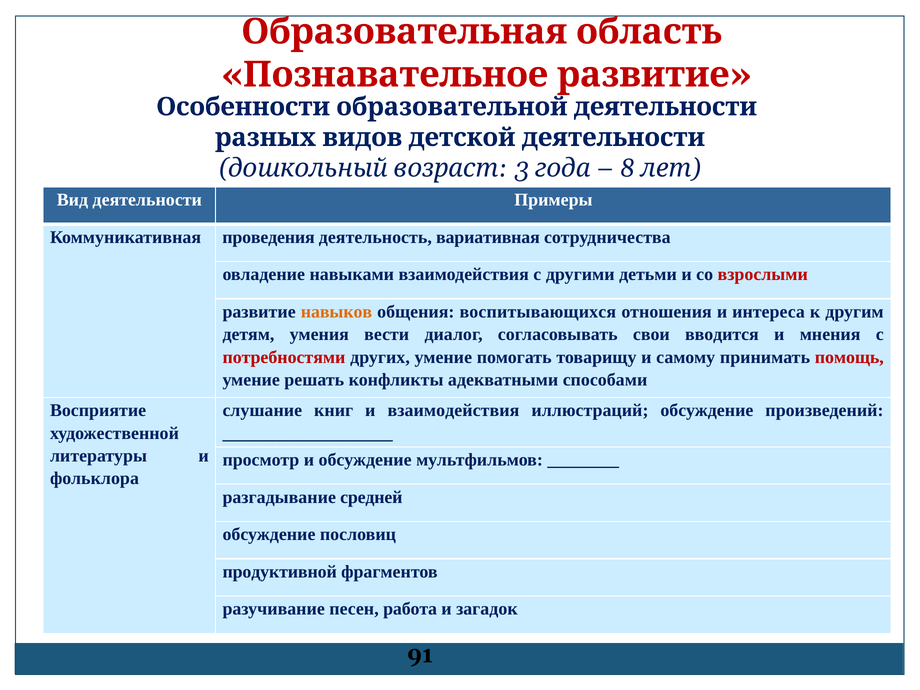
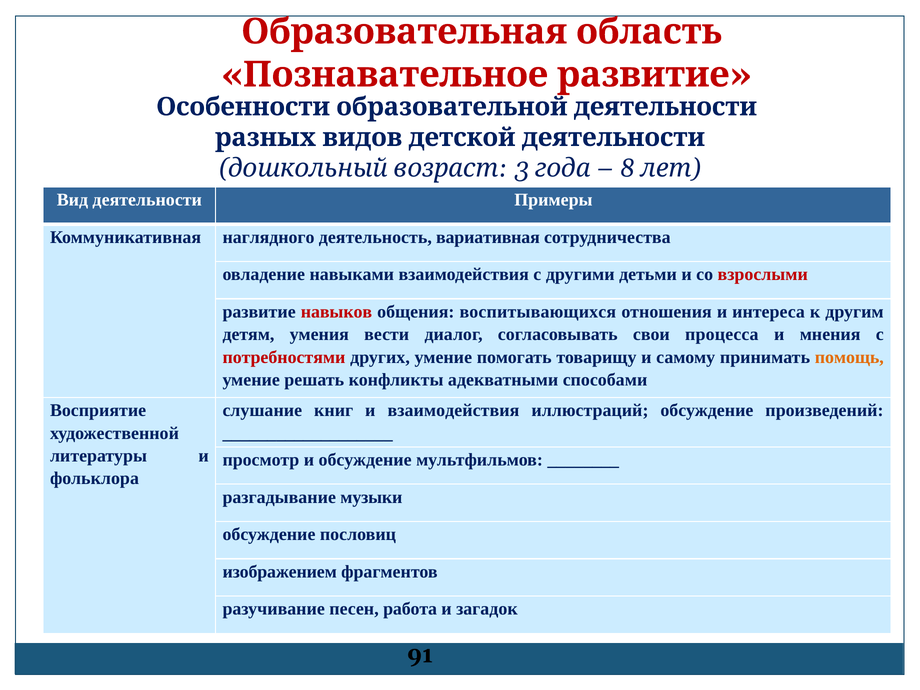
проведения: проведения -> наглядного (268, 237)
навыков colour: orange -> red (336, 312)
вводится: вводится -> процесса (722, 334)
помощь colour: red -> orange (849, 357)
средней: средней -> музыки (371, 497)
продуктивной: продуктивной -> изображением (280, 572)
